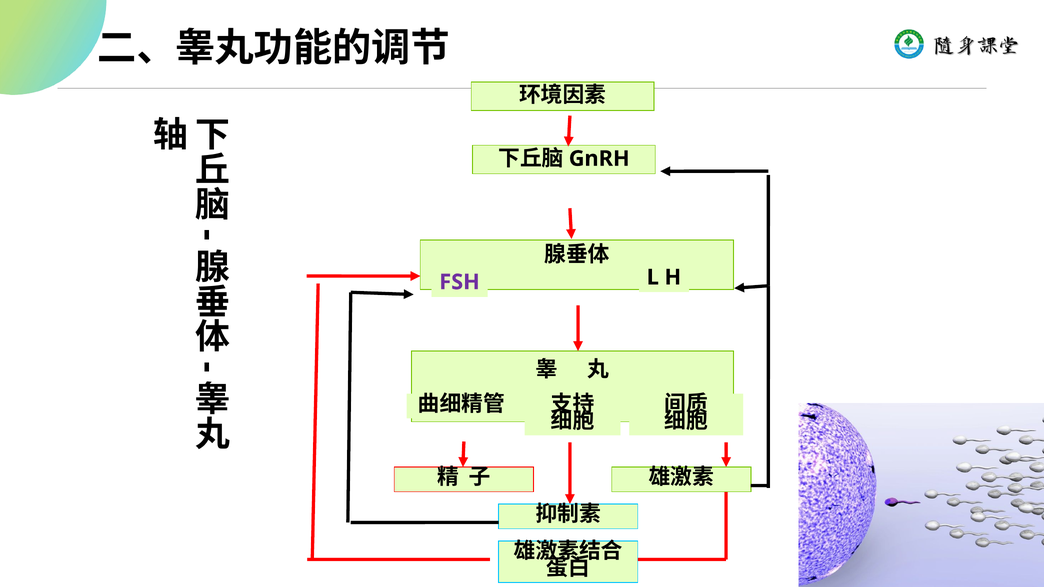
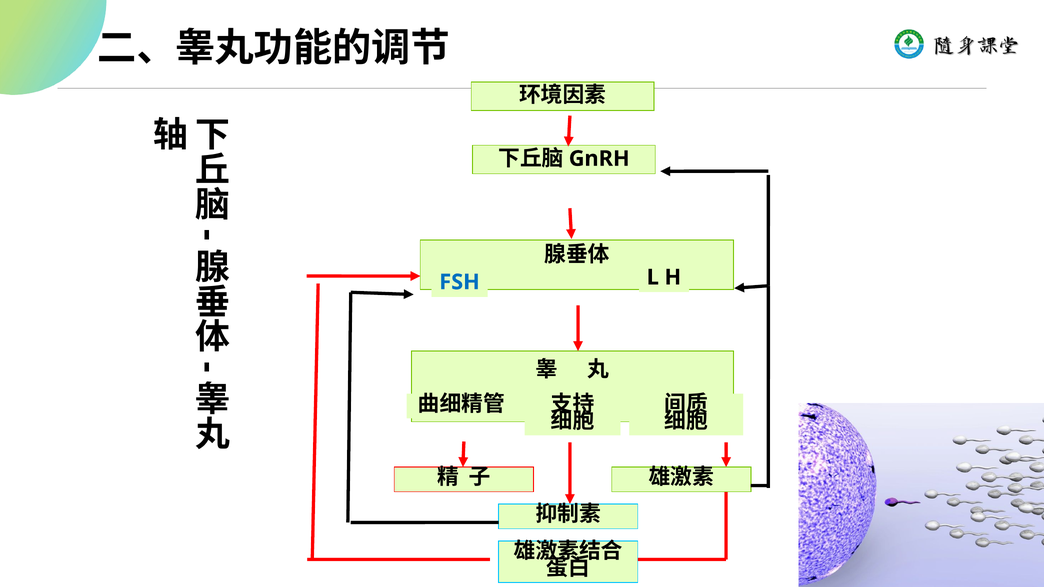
FSH colour: purple -> blue (460, 282)
